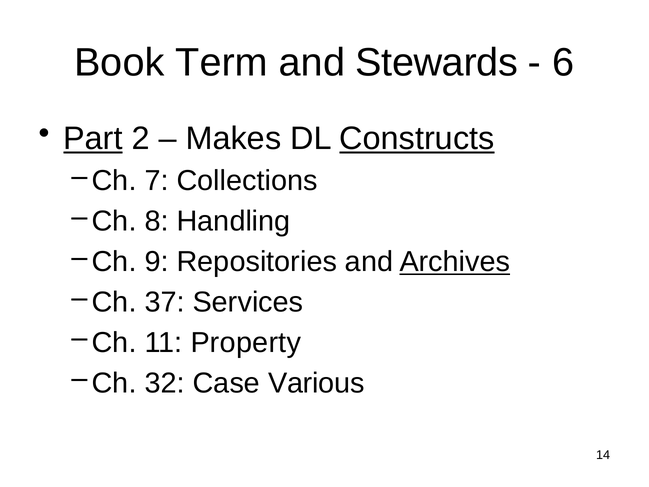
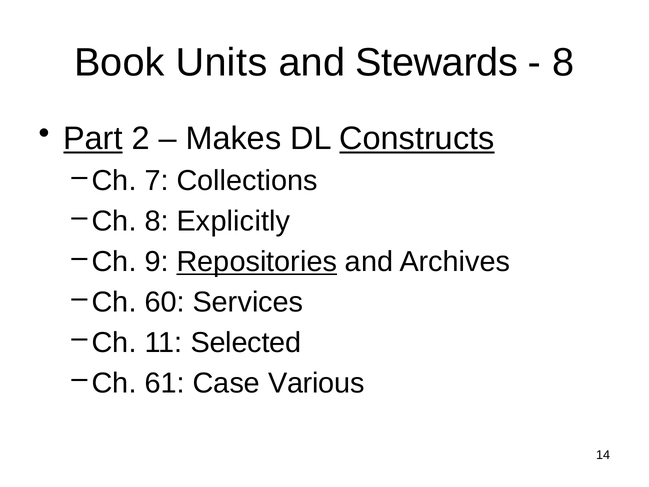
Term: Term -> Units (221, 63)
6: 6 -> 8 (563, 63)
Handling: Handling -> Explicitly (233, 221)
Repositories underline: none -> present (257, 262)
Archives underline: present -> none (455, 262)
37: 37 -> 60 (165, 302)
Property: Property -> Selected (246, 342)
32: 32 -> 61 (165, 383)
